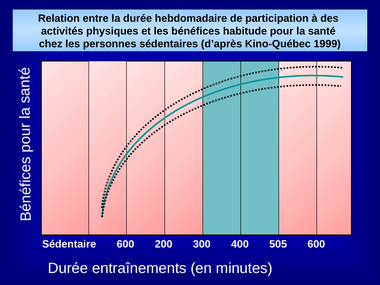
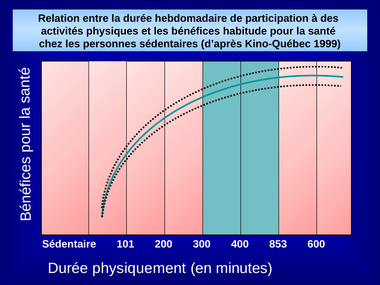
Sédentaire 600: 600 -> 101 (125, 244)
505: 505 -> 853 (278, 244)
entraînements: entraînements -> physiquement (139, 268)
